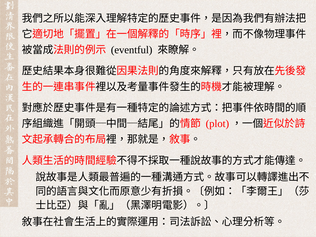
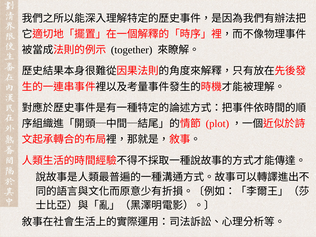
eventful: eventful -> together (132, 50)
